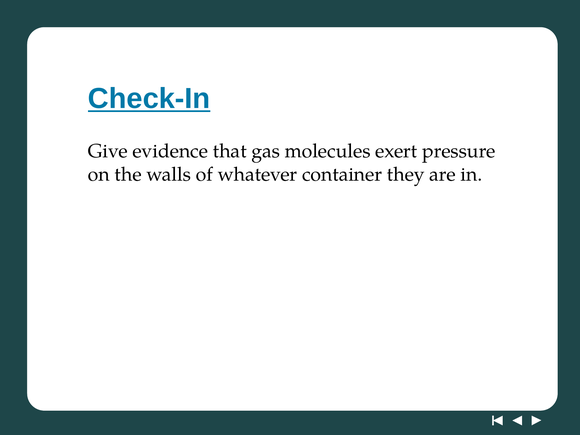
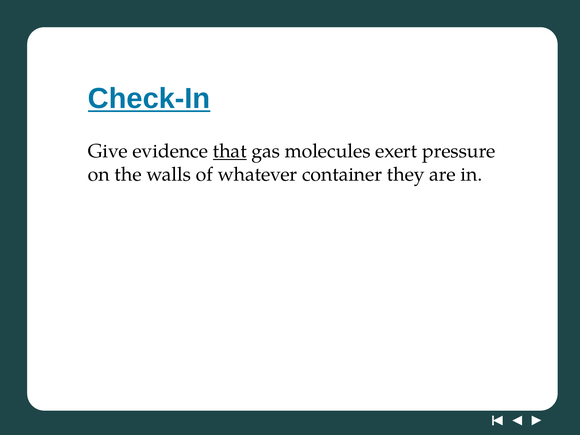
that underline: none -> present (230, 151)
